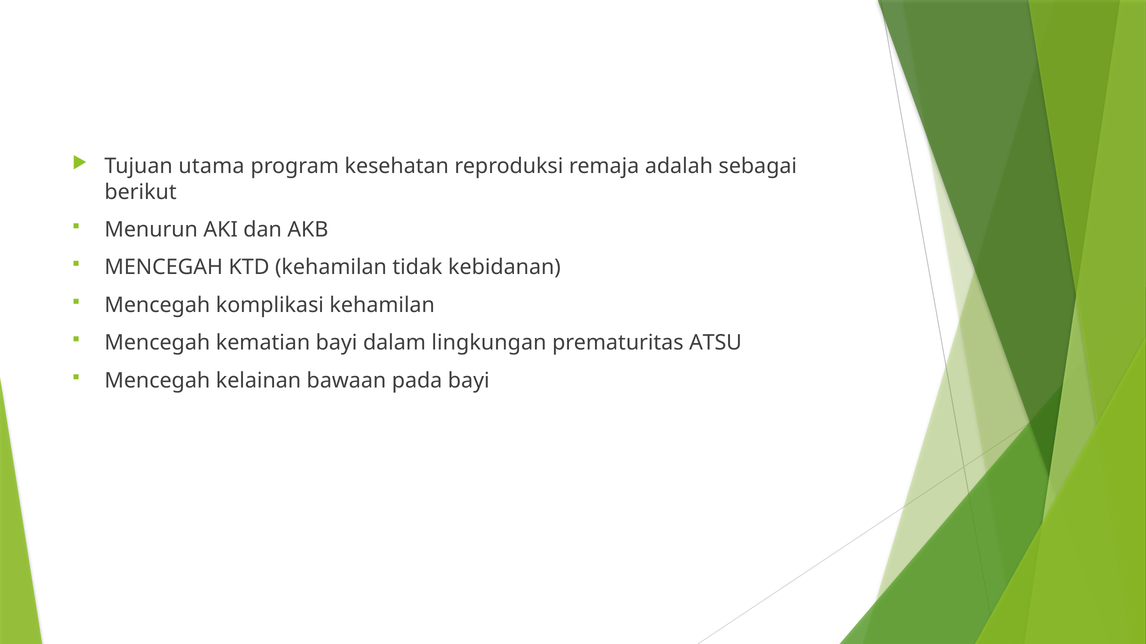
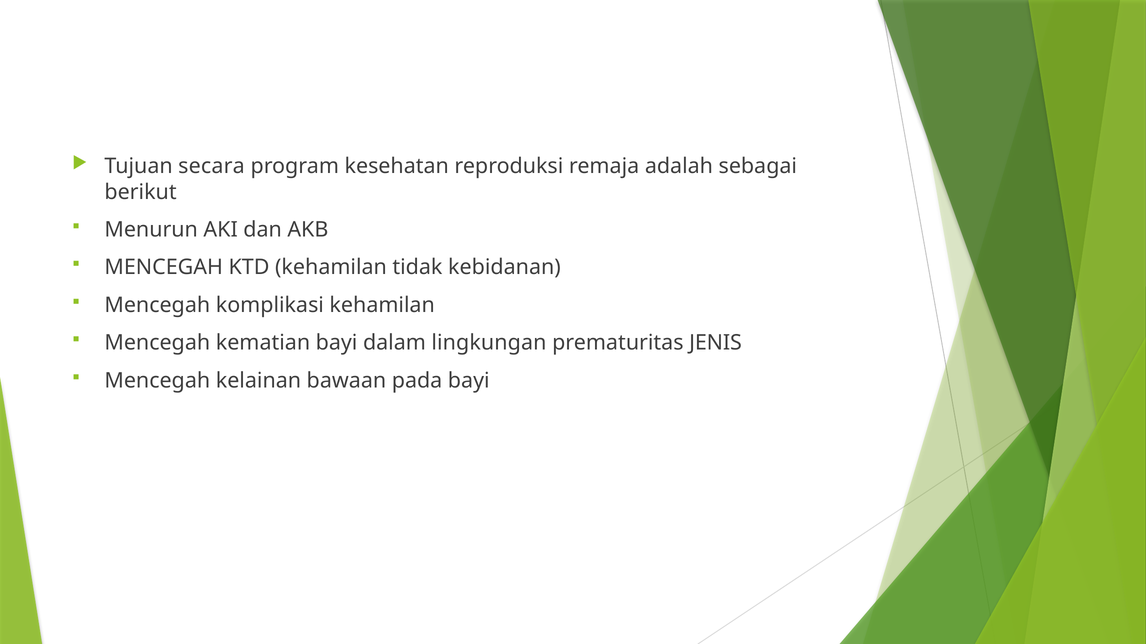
utama: utama -> secara (211, 166)
ATSU: ATSU -> JENIS (716, 343)
